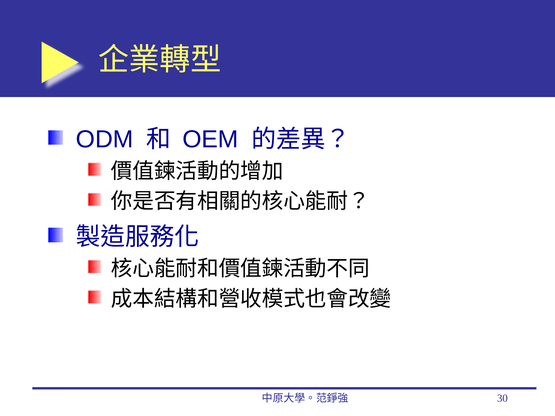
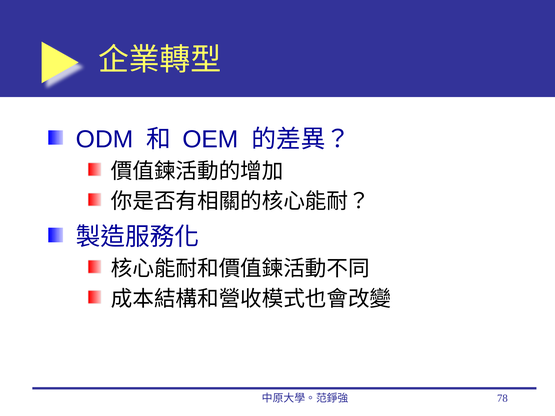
30: 30 -> 78 (502, 399)
